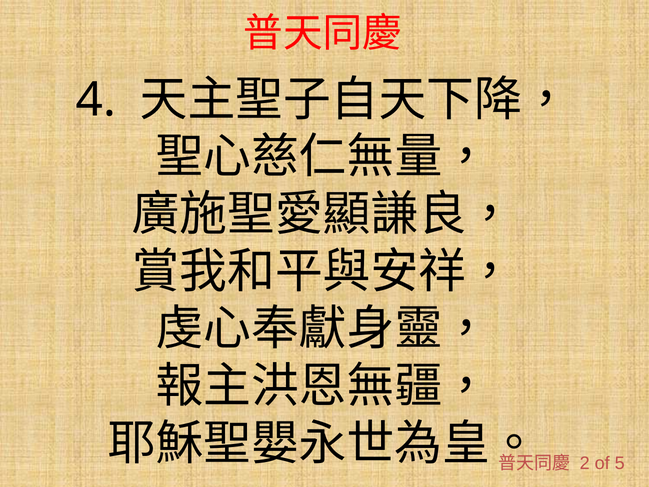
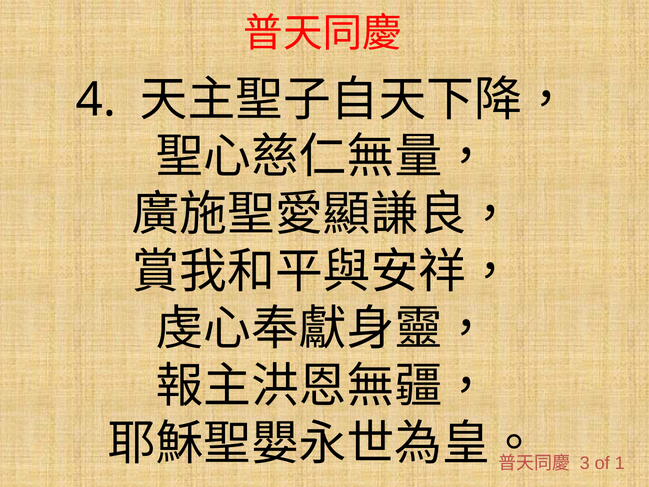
2: 2 -> 3 (585, 463)
5: 5 -> 1 (620, 463)
